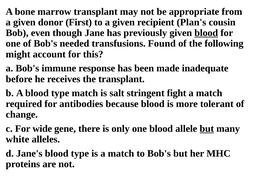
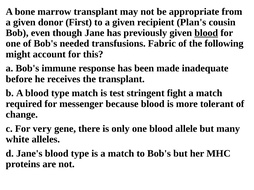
Found: Found -> Fabric (162, 44)
salt: salt -> test (117, 93)
antibodies: antibodies -> messenger (81, 104)
wide: wide -> very (42, 129)
but underline: present -> none (207, 129)
